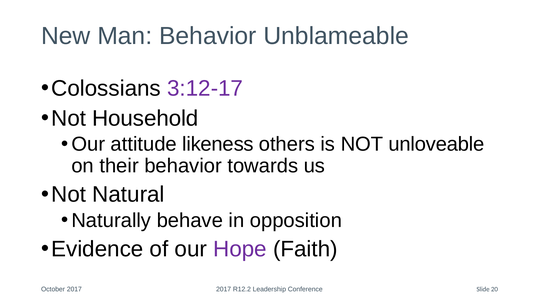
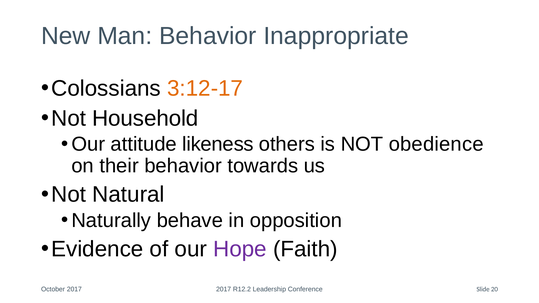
Unblameable: Unblameable -> Inappropriate (336, 36)
3:12-17 colour: purple -> orange (205, 88)
unloveable: unloveable -> obedience (436, 144)
